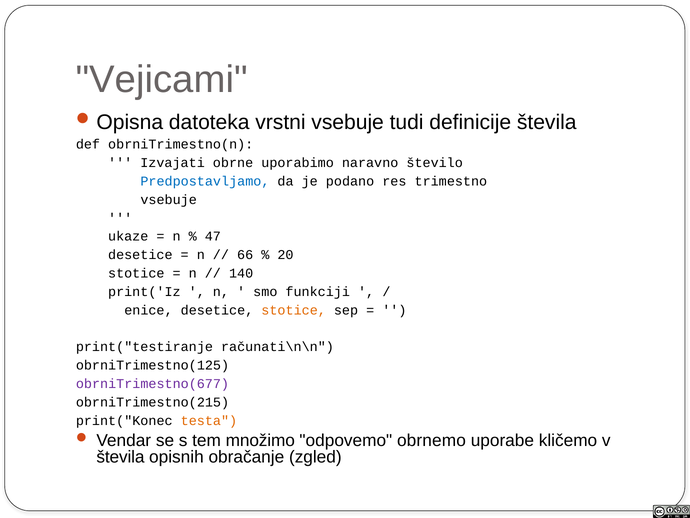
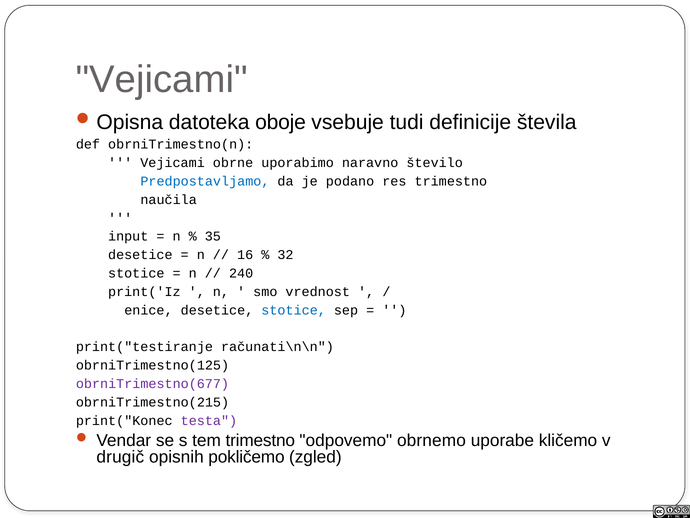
vrstni: vrstni -> oboje (281, 122)
Izvajati: Izvajati -> Vejicami (173, 163)
vsebuje: vsebuje -> naučila (169, 200)
ukaze: ukaze -> input (128, 236)
47: 47 -> 35 (213, 236)
66: 66 -> 16 (245, 255)
20: 20 -> 32 (285, 255)
140: 140 -> 240 (241, 273)
funkciji: funkciji -> vrednost (318, 291)
stotice colour: orange -> blue (294, 310)
testa colour: orange -> purple (209, 420)
tem množimo: množimo -> trimestno (260, 440)
števila: števila -> drugič (120, 457)
obračanje: obračanje -> pokličemo (246, 457)
